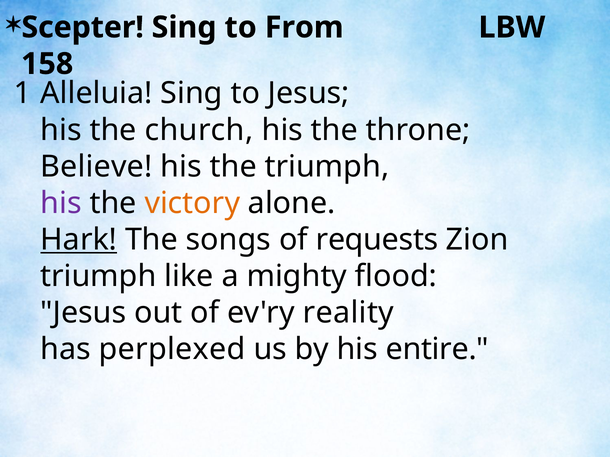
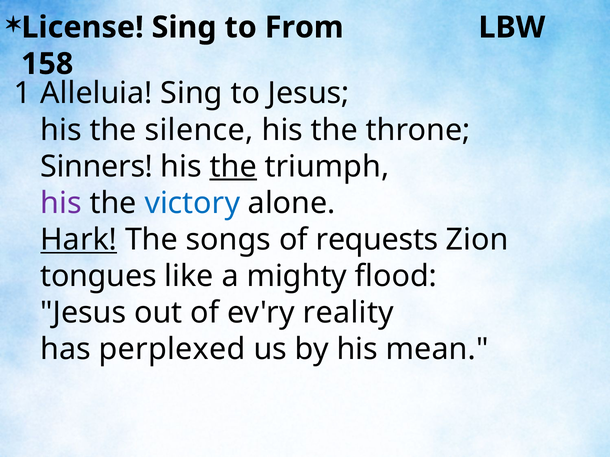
Scepter: Scepter -> License (83, 27)
church: church -> silence (199, 130)
Believe: Believe -> Sinners (97, 167)
the underline: none -> present (233, 167)
victory colour: orange -> blue (192, 203)
triumph: triumph -> tongues (99, 277)
entire: entire -> mean (437, 350)
